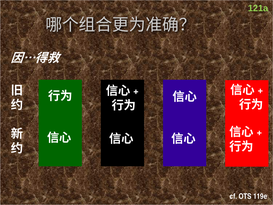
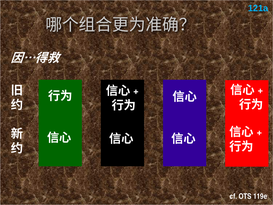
121a colour: light green -> light blue (258, 8)
